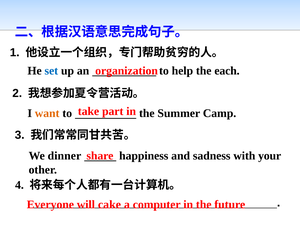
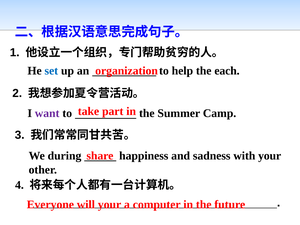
want colour: orange -> purple (47, 113)
dinner: dinner -> during (65, 156)
will cake: cake -> your (110, 204)
